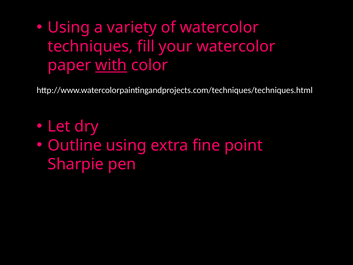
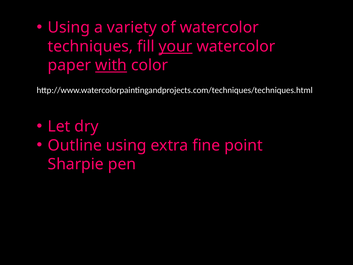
your underline: none -> present (176, 46)
